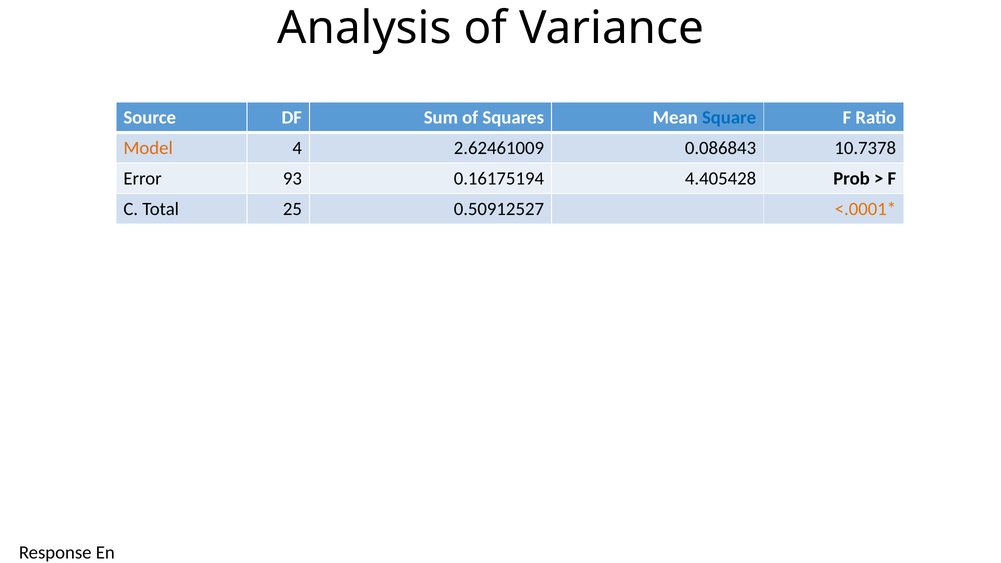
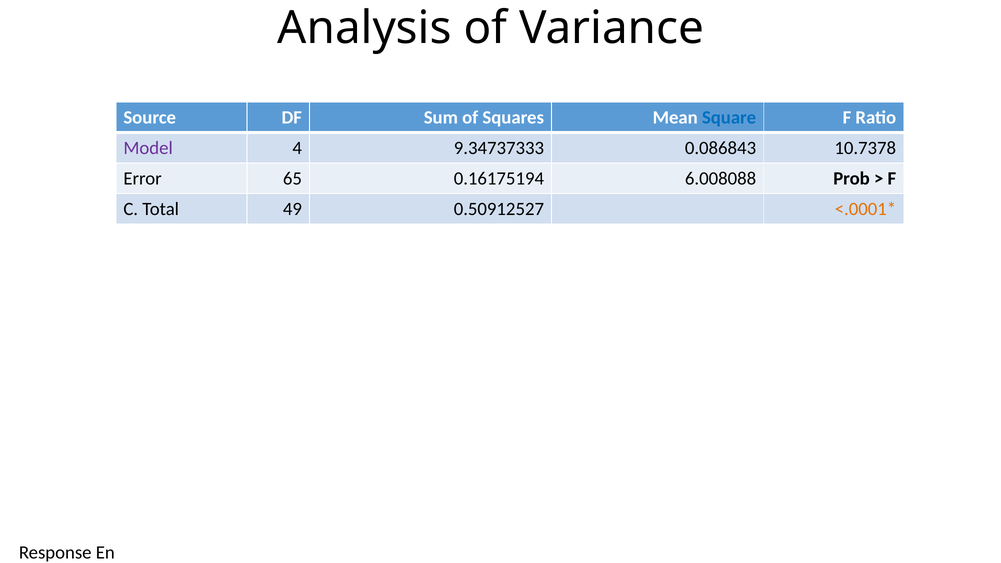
Model colour: orange -> purple (148, 148)
2.62461009: 2.62461009 -> 9.34737333 (499, 148)
93: 93 -> 65 (292, 179)
4.405428: 4.405428 -> 6.008088 (721, 179)
25: 25 -> 49 (292, 209)
